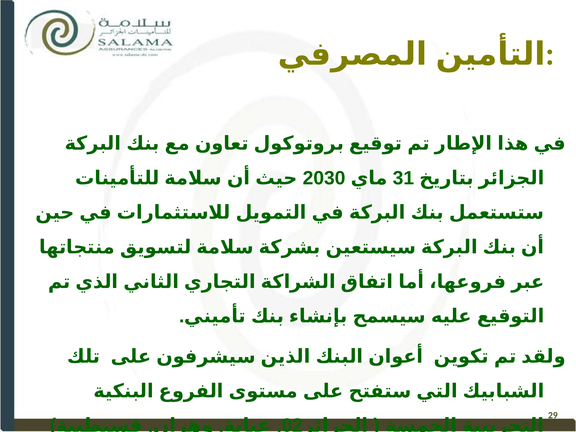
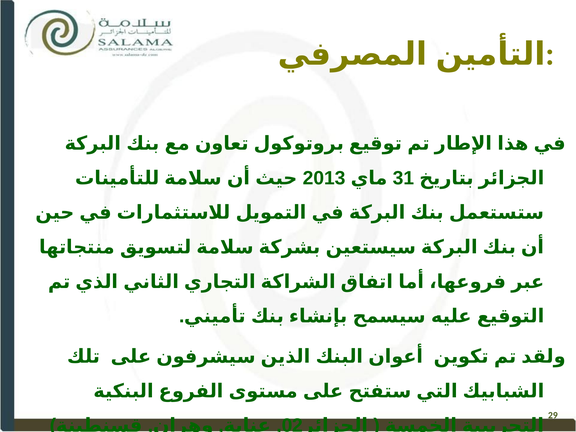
2030: 2030 -> 2013 (324, 178)
